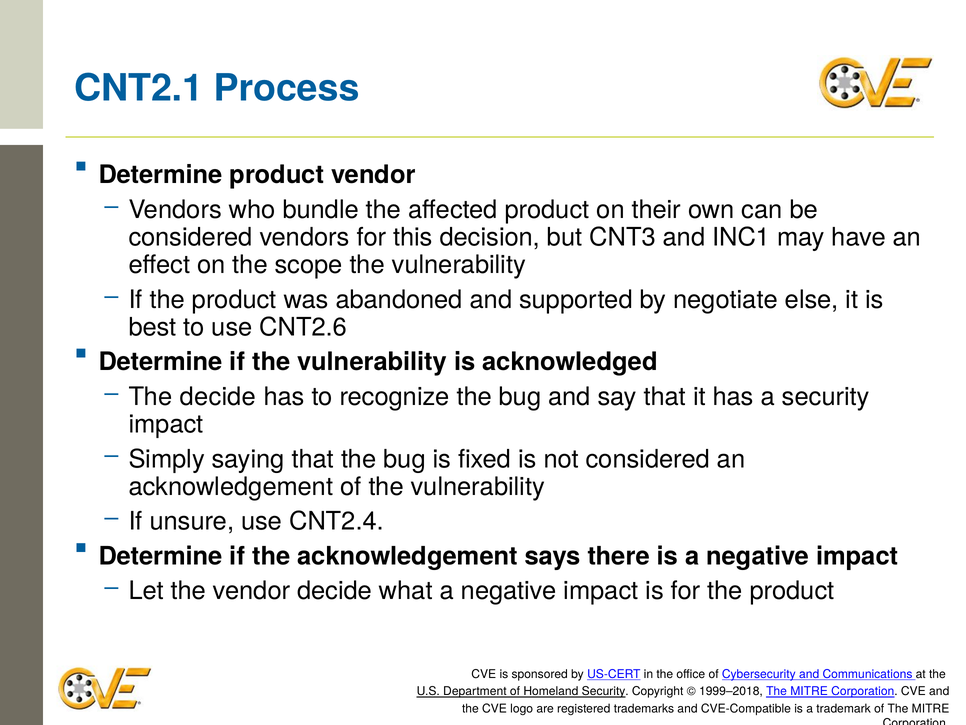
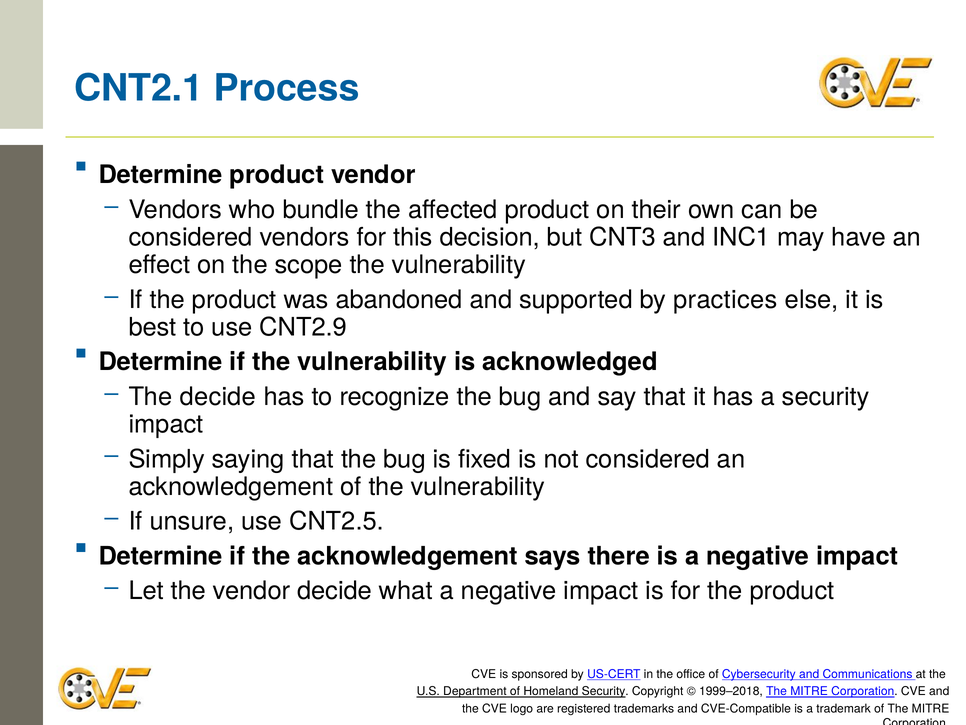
negotiate: negotiate -> practices (725, 299)
CNT2.6: CNT2.6 -> CNT2.9 (303, 327)
CNT2.4: CNT2.4 -> CNT2.5 (336, 521)
